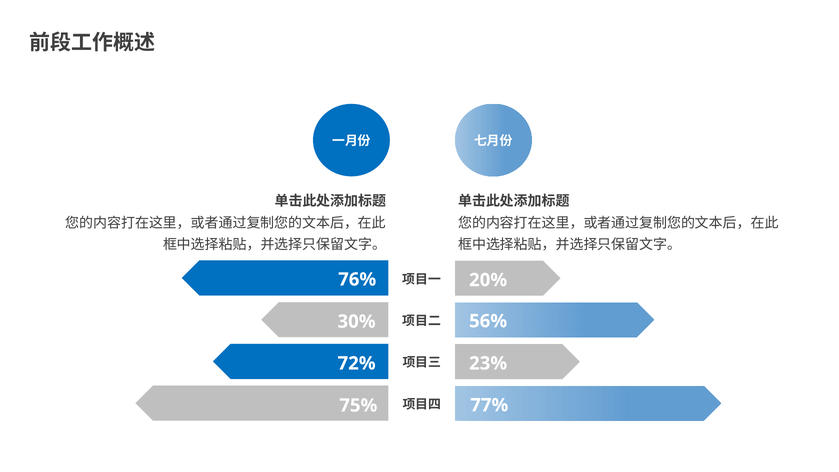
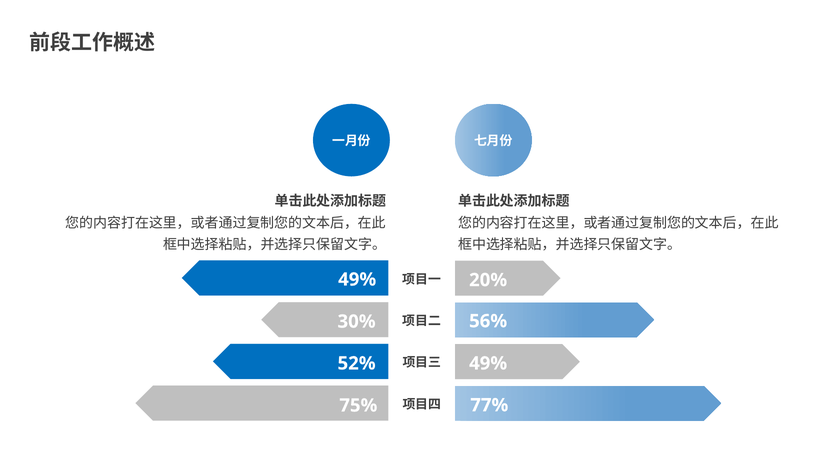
76%: 76% -> 49% (357, 279)
72%: 72% -> 52% (357, 363)
23%: 23% -> 49% (488, 363)
